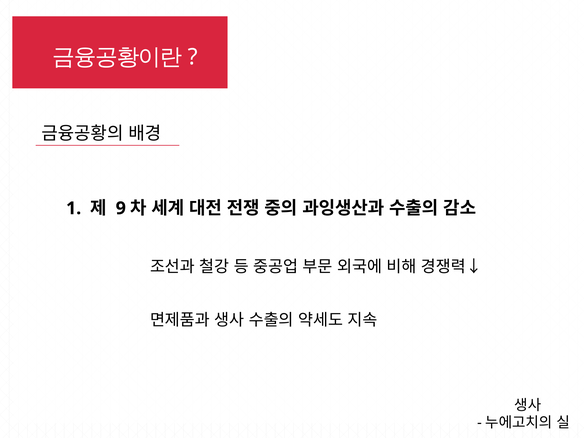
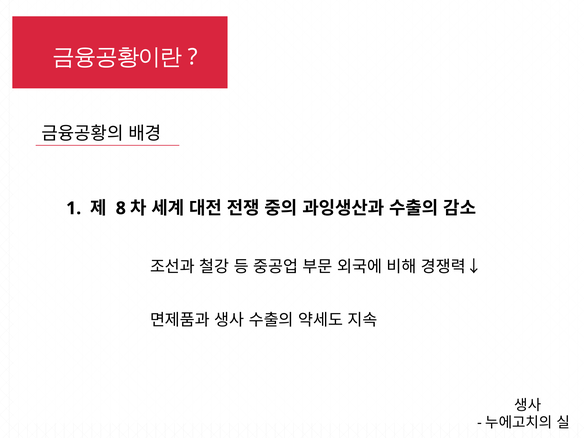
9: 9 -> 8 (121, 208)
